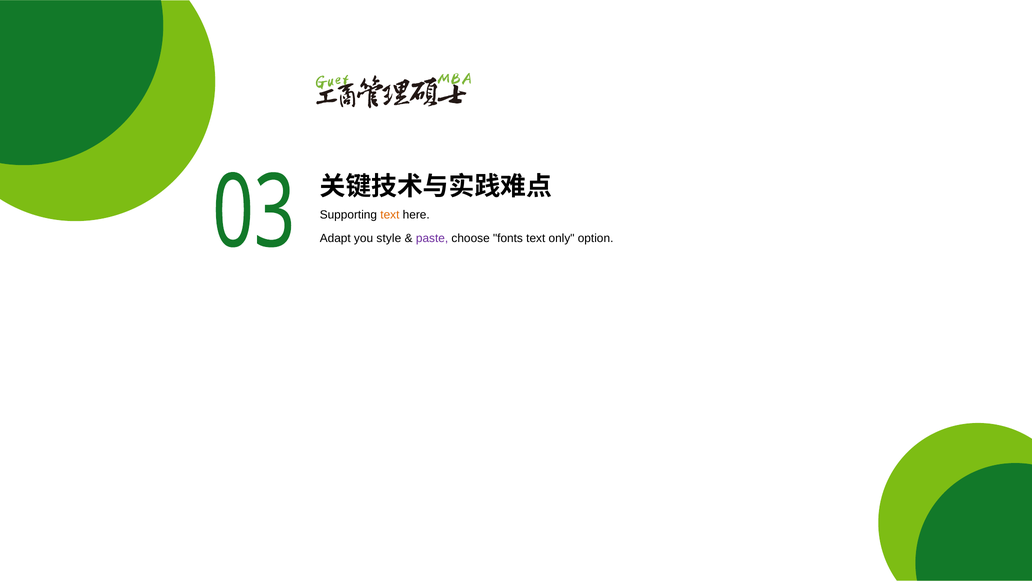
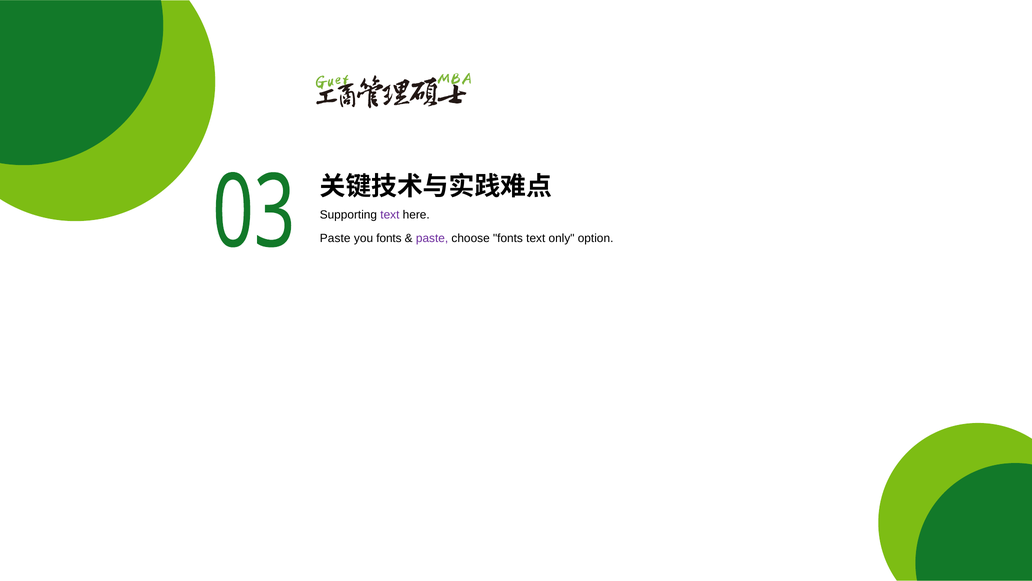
text colour: orange -> purple (390, 214)
Adapt: Adapt -> Paste (335, 238)
you style: style -> fonts (389, 238)
